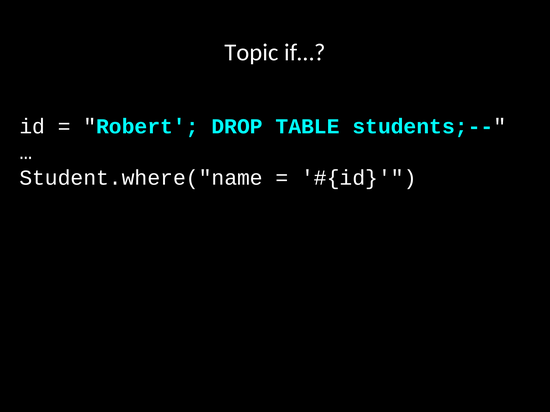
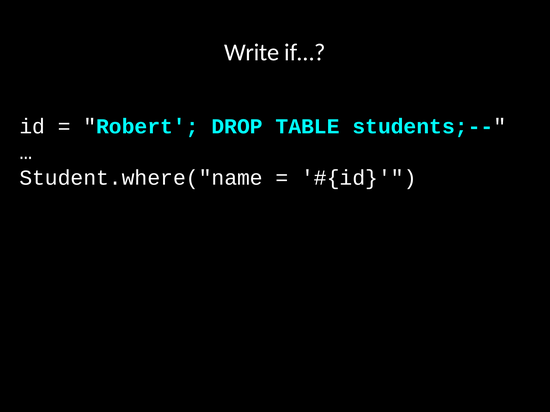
Topic: Topic -> Write (252, 53)
